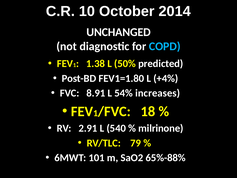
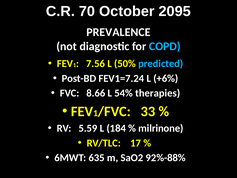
10: 10 -> 70 (87, 11)
2014: 2014 -> 2095 (175, 11)
UNCHANGED: UNCHANGED -> PREVALENCE (118, 32)
1.38: 1.38 -> 7.56 (96, 64)
predicted colour: white -> light blue (161, 64)
FEV1=1.80: FEV1=1.80 -> FEV1=7.24 (121, 78)
+4%: +4% -> +6% (166, 78)
8.91: 8.91 -> 8.66 (96, 93)
increases: increases -> therapies (158, 93)
18: 18 -> 33 (148, 111)
2.91: 2.91 -> 5.59 (88, 128)
540: 540 -> 184 (116, 128)
79: 79 -> 17 (136, 143)
101: 101 -> 635 (97, 158)
65%-88%: 65%-88% -> 92%-88% (166, 158)
